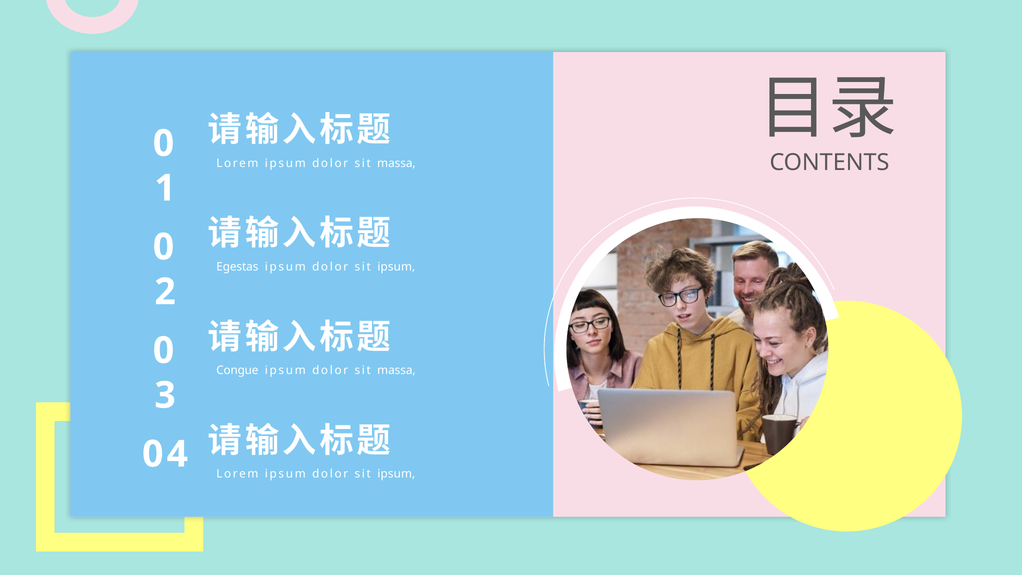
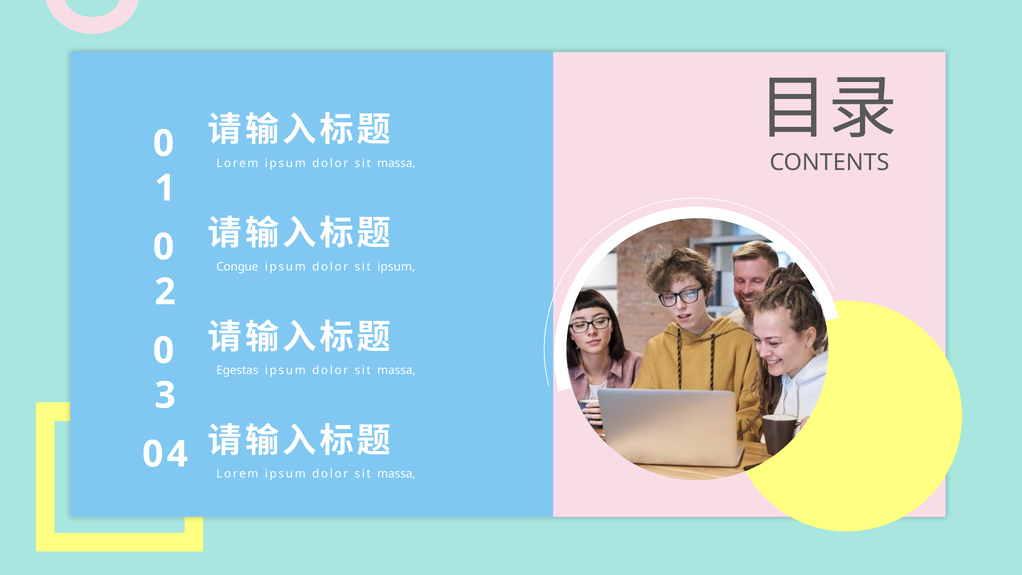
Egestas: Egestas -> Congue (237, 267)
Congue: Congue -> Egestas (237, 370)
ipsum: ipsum -> massa (396, 474)
